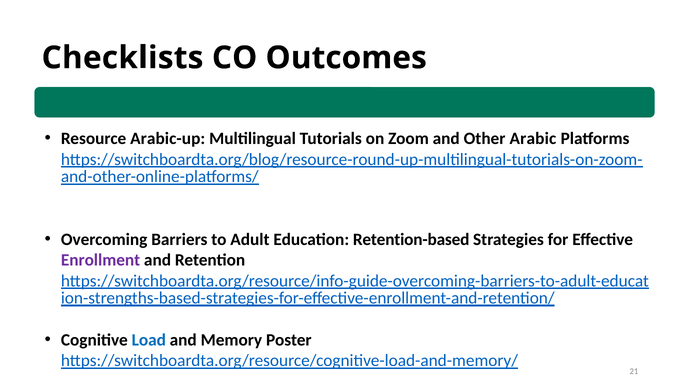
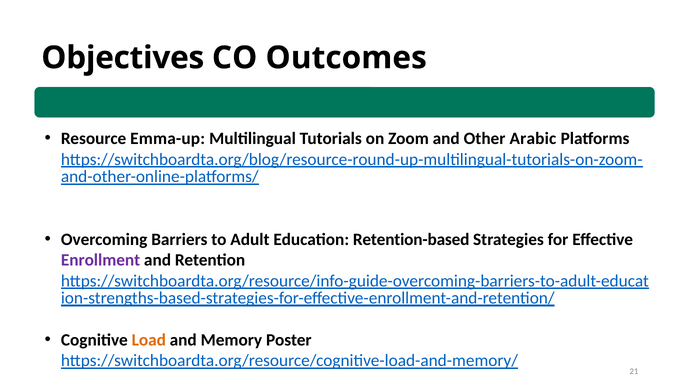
Checklists: Checklists -> Objectives (123, 58)
Arabic-up: Arabic-up -> Emma-up (168, 139)
Load colour: blue -> orange (149, 340)
